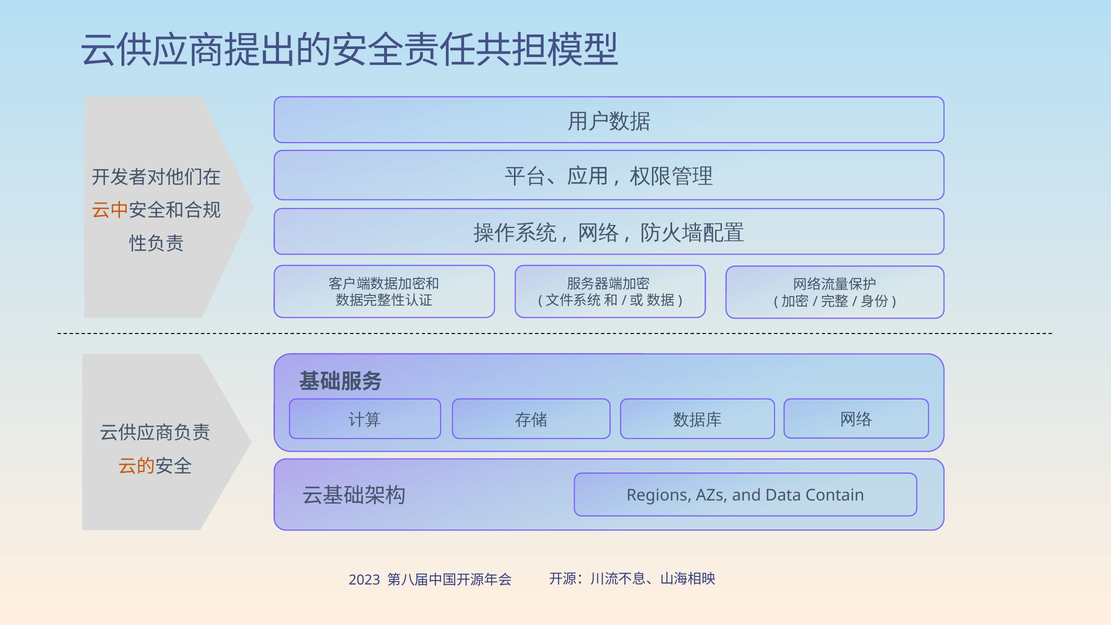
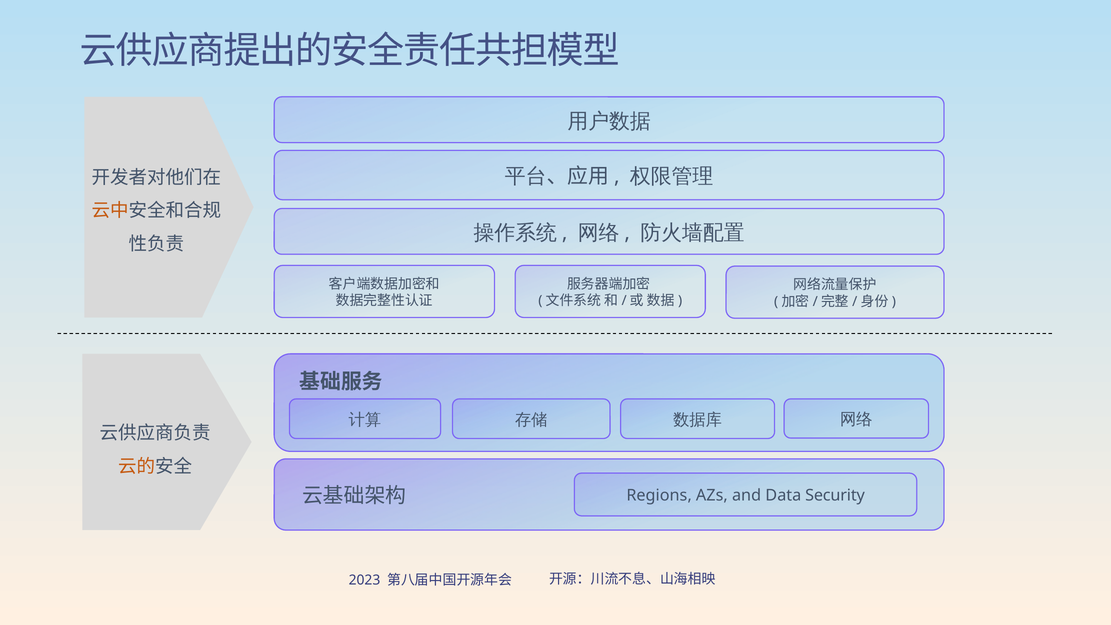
Contain: Contain -> Security (835, 496)
